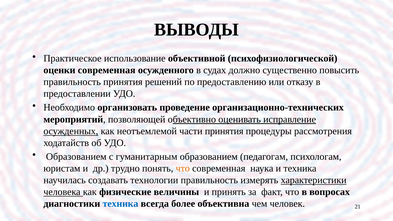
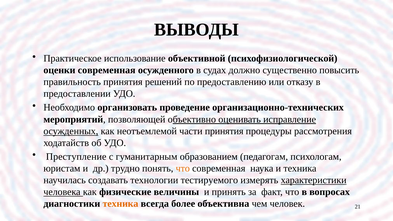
Образованием: Образованием -> Преступление (76, 157)
технологии правильность: правильность -> тестируемого (209, 180)
техника colour: blue -> orange (120, 204)
